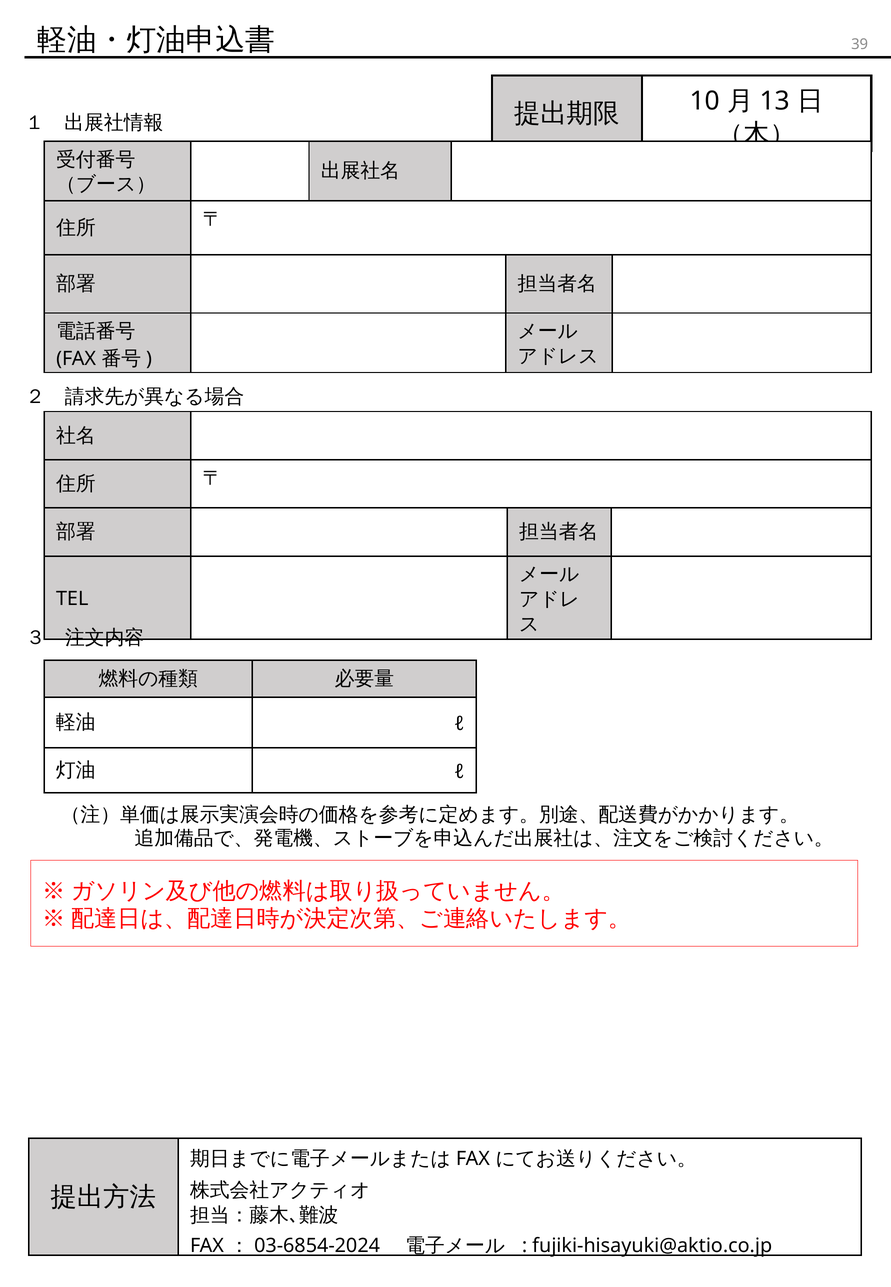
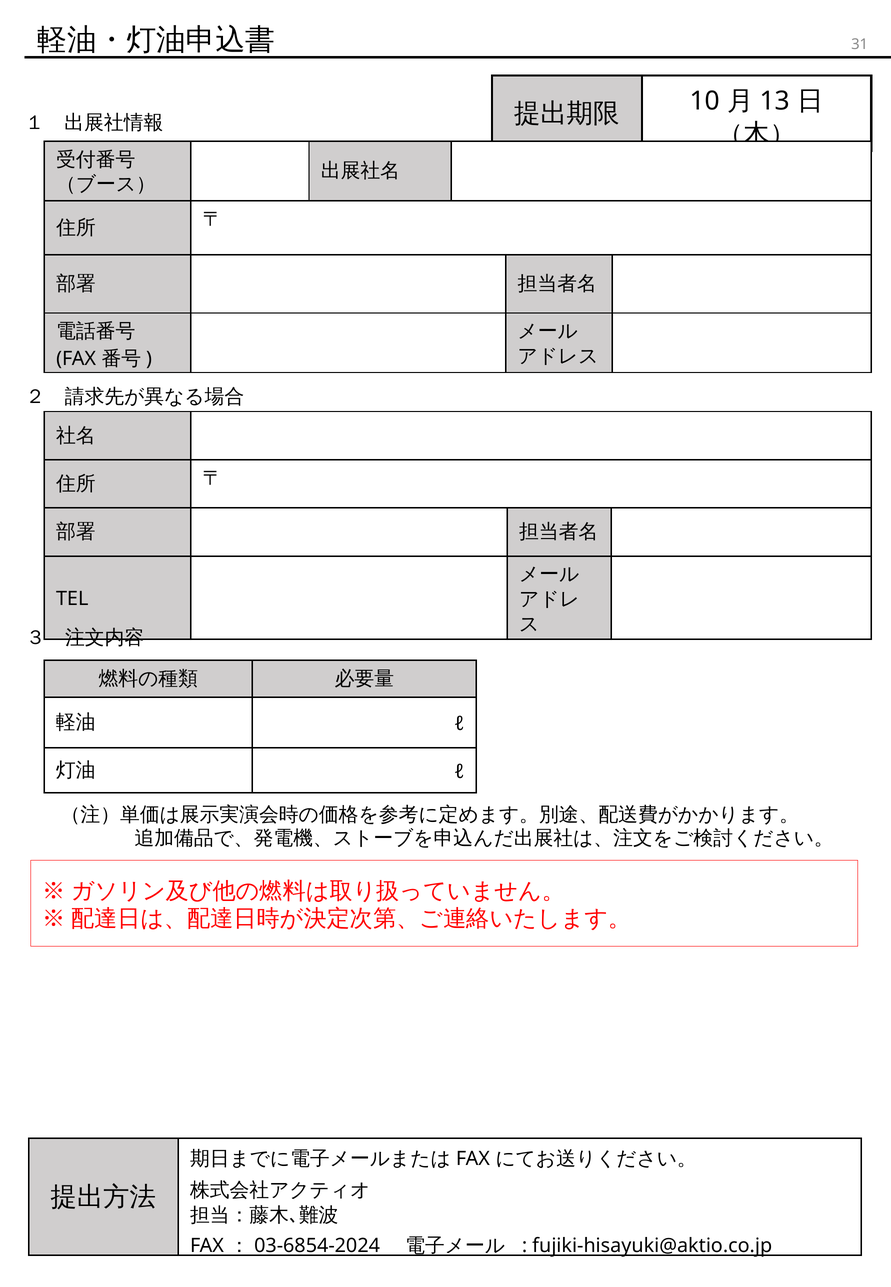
39: 39 -> 31 (860, 44)
